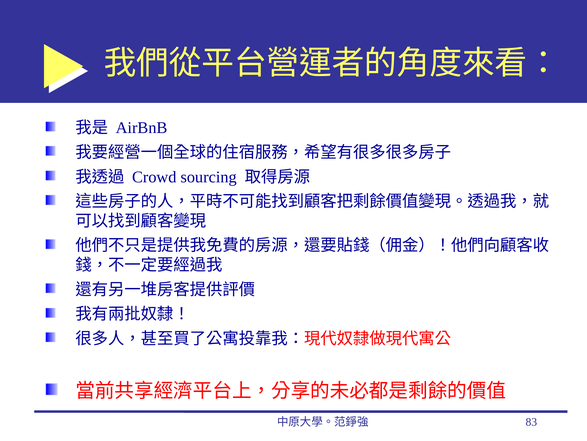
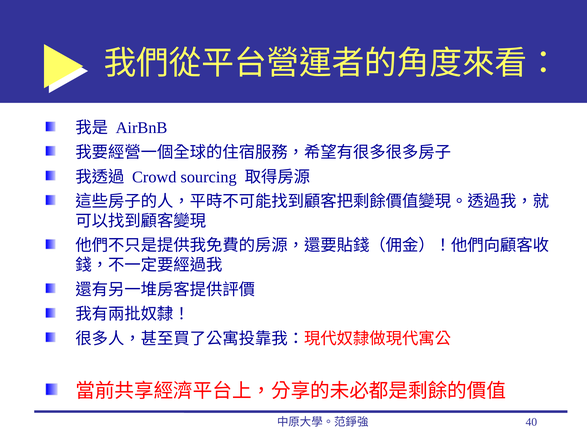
83: 83 -> 40 (531, 421)
